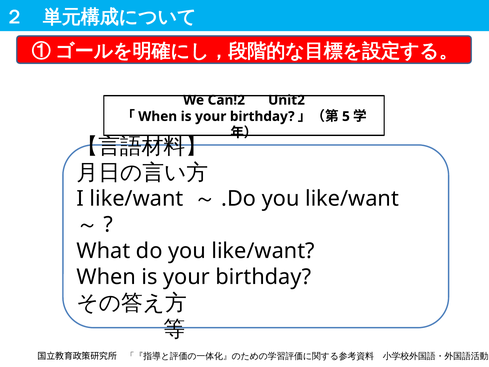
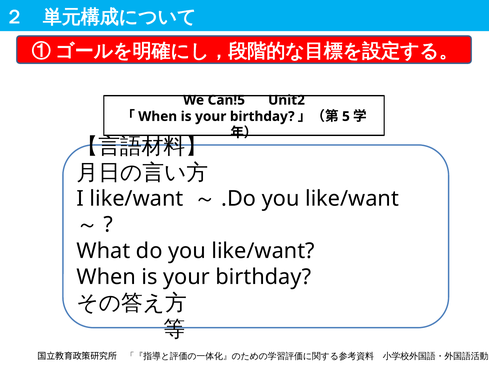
Can!2: Can!2 -> Can!5 (226, 100)
